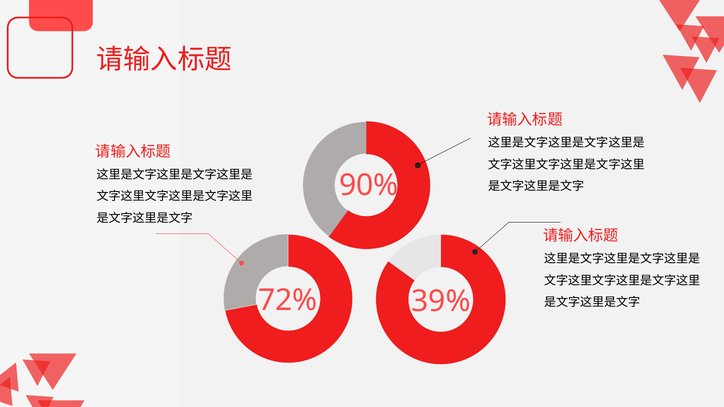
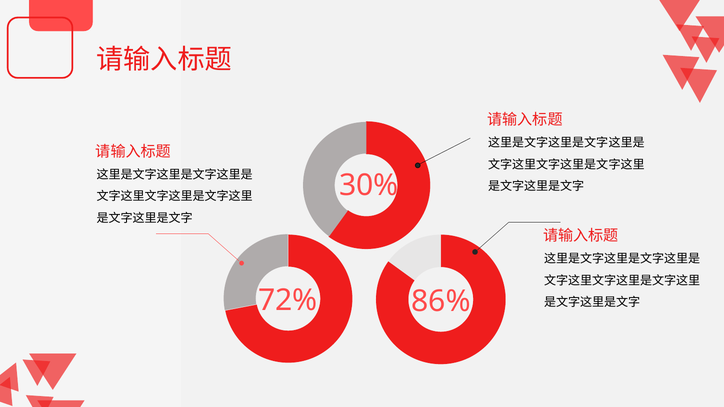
90%: 90% -> 30% (369, 186)
39%: 39% -> 86% (441, 301)
